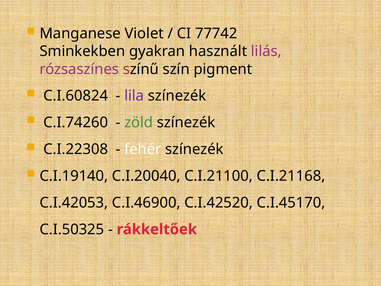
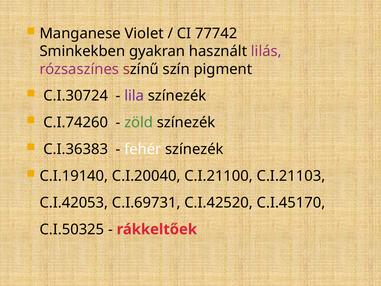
C.I.60824: C.I.60824 -> C.I.30724 (76, 96)
C.I.22308: C.I.22308 -> C.I.36383 (76, 149)
C.I.21168: C.I.21168 -> C.I.21103 (291, 176)
C.I.46900: C.I.46900 -> C.I.69731 (146, 202)
